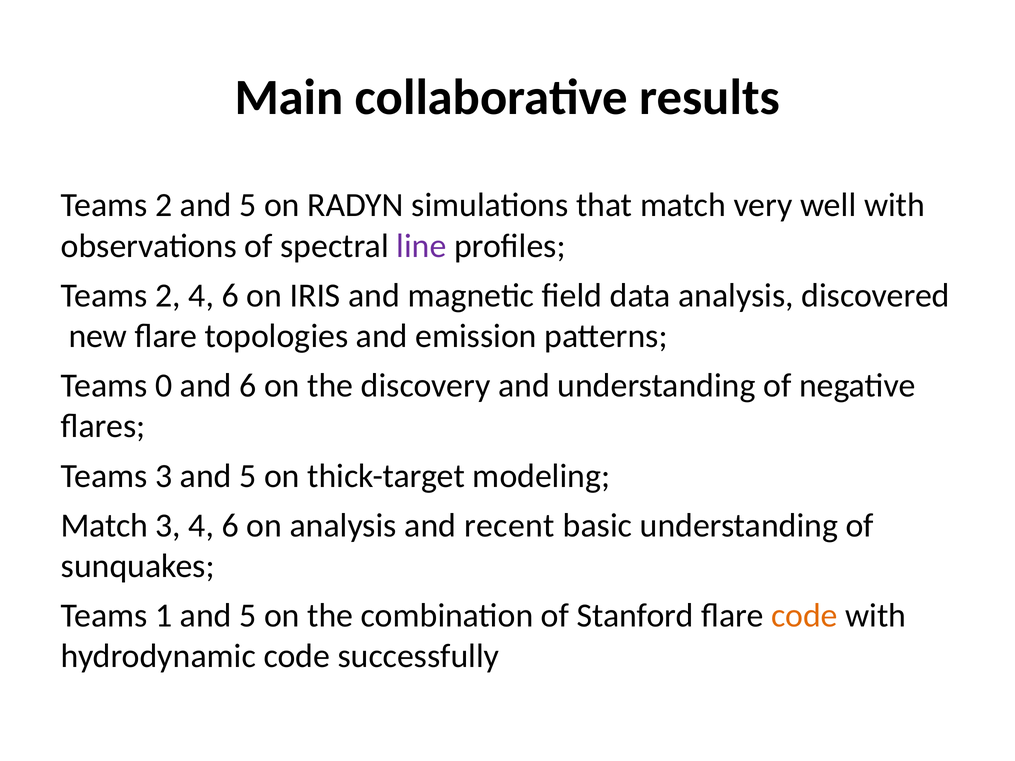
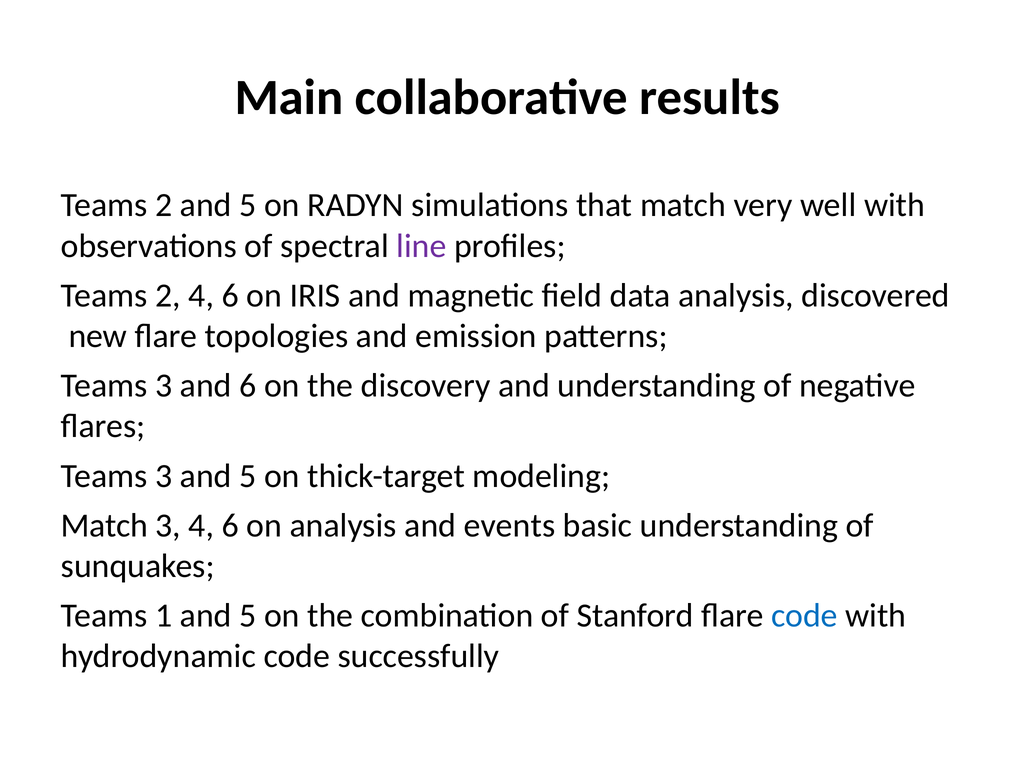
0: 0 -> 3 (164, 386)
recent: recent -> events (509, 526)
code colour: orange -> blue (804, 616)
